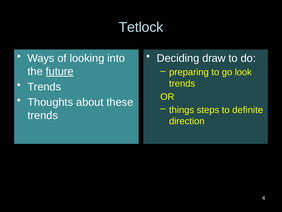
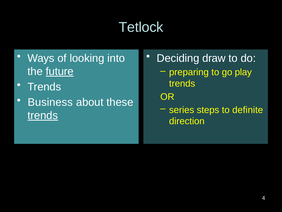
look: look -> play (243, 72)
Thoughts: Thoughts -> Business (50, 102)
things: things -> series (182, 110)
trends underline: none -> present (43, 115)
